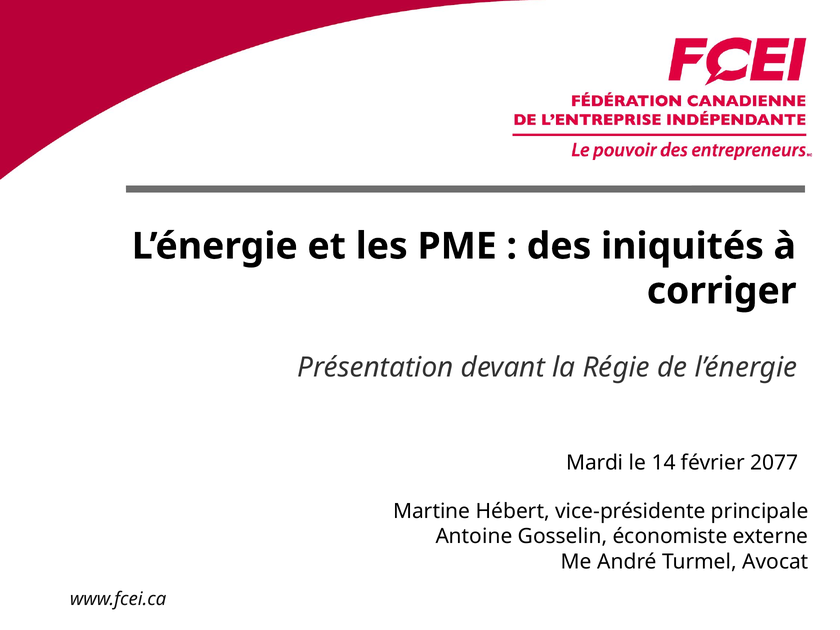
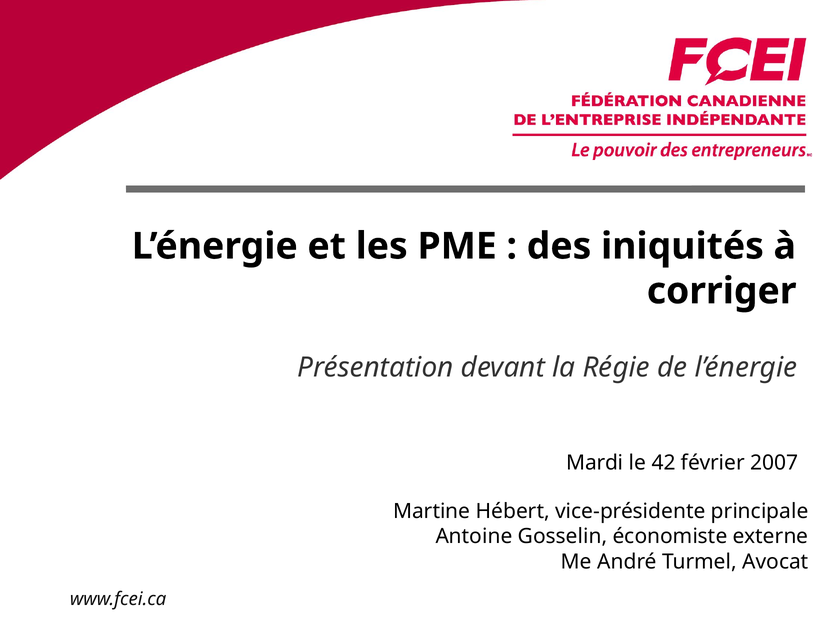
14: 14 -> 42 (664, 463)
2077: 2077 -> 2007 (774, 463)
